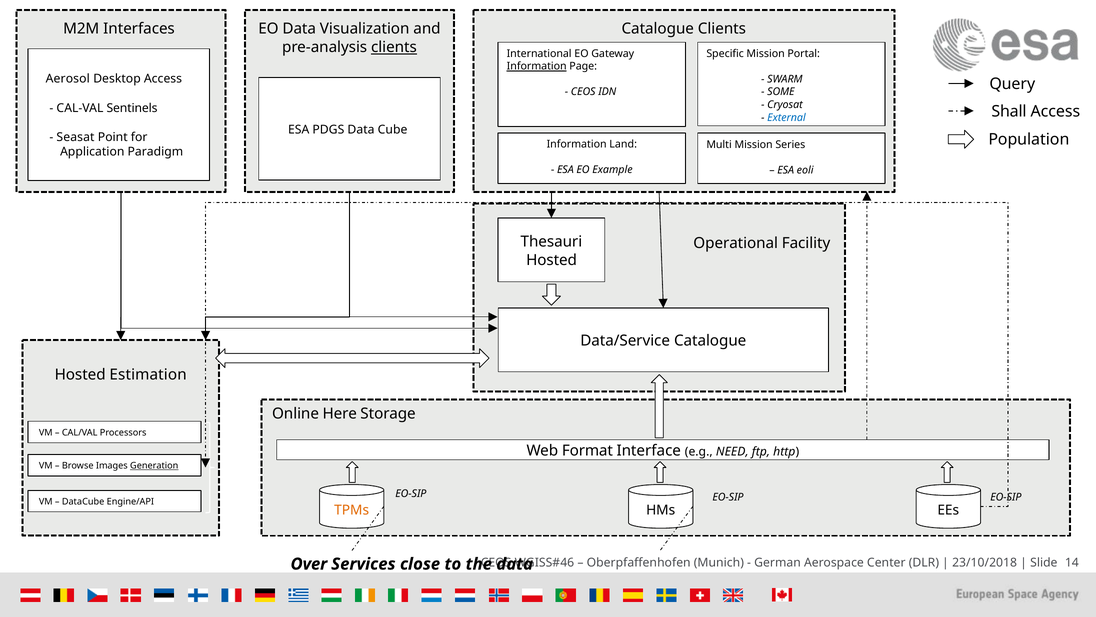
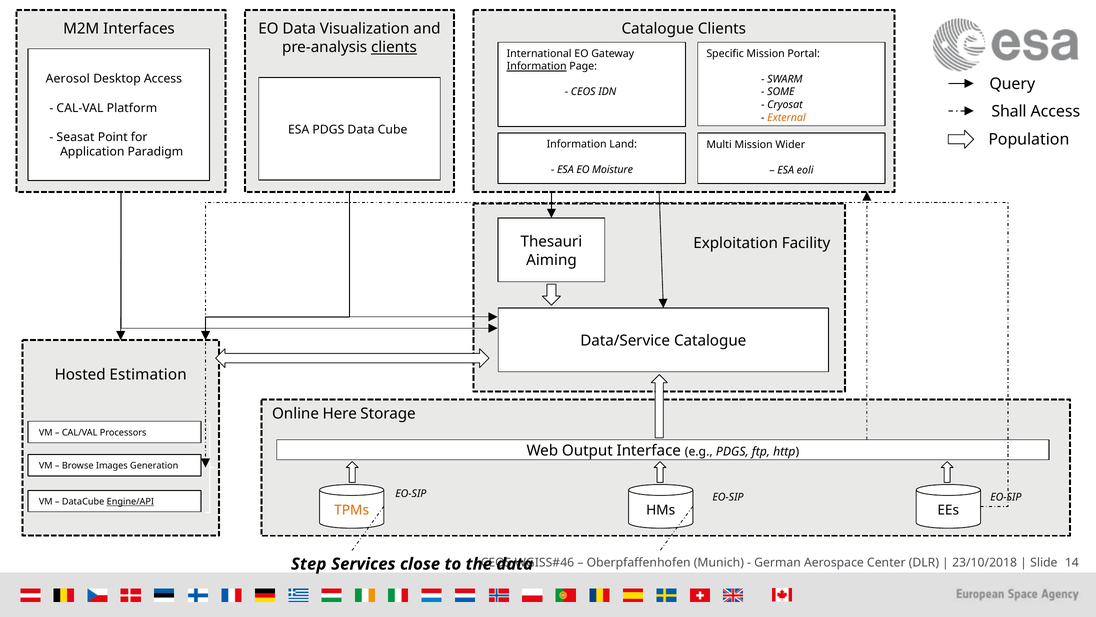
Sentinels: Sentinels -> Platform (132, 108)
External colour: blue -> orange (786, 117)
Series: Series -> Wider (790, 144)
Example: Example -> Moisture (613, 170)
Operational: Operational -> Exploitation (736, 243)
Hosted: Hosted -> Aiming (551, 260)
Format: Format -> Output (587, 450)
e.g NEED: NEED -> PDGS (732, 451)
Generation underline: present -> none (154, 466)
Engine/API underline: none -> present (130, 501)
Over: Over -> Step (309, 564)
